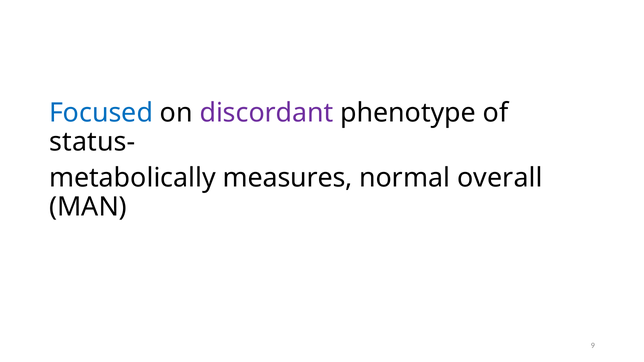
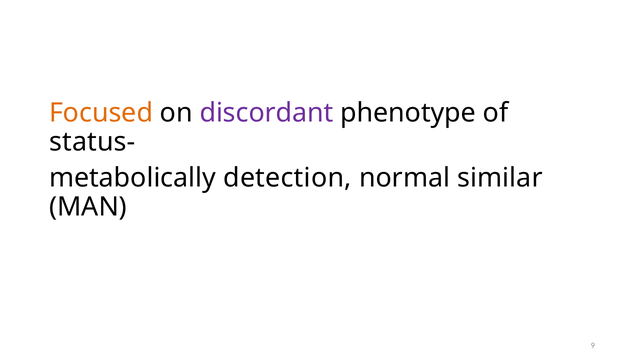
Focused colour: blue -> orange (101, 113)
measures: measures -> detection (287, 178)
overall: overall -> similar (500, 178)
